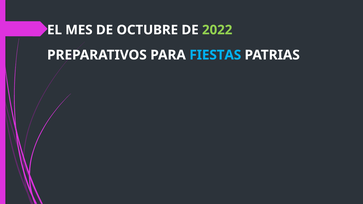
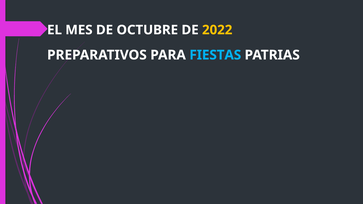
2022 colour: light green -> yellow (217, 30)
